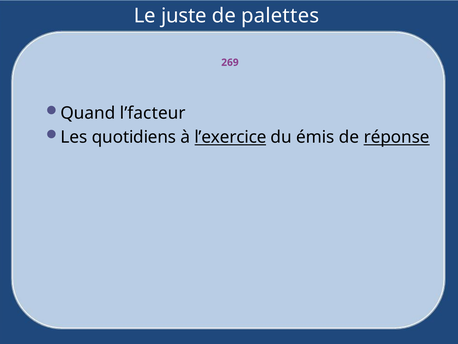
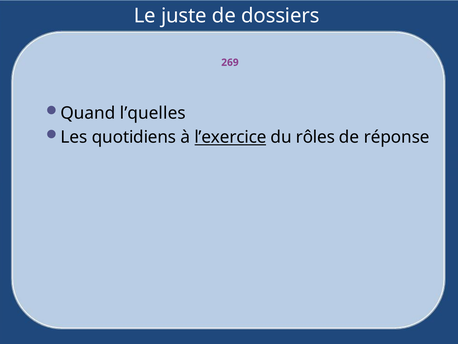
palettes: palettes -> dossiers (280, 16)
l’facteur: l’facteur -> l’quelles (153, 113)
émis: émis -> rôles (315, 137)
réponse underline: present -> none (397, 137)
